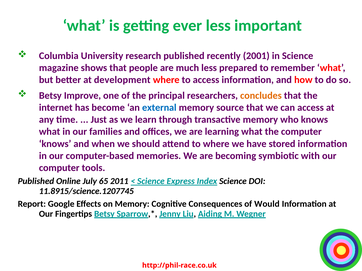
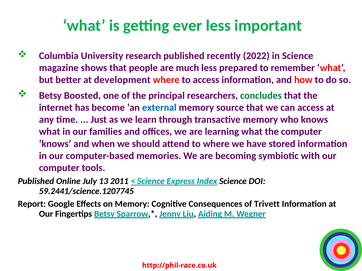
2001: 2001 -> 2022 (256, 56)
Improve: Improve -> Boosted (82, 96)
concludes colour: orange -> green (261, 96)
65: 65 -> 13 (104, 182)
11.8915/science.1207745: 11.8915/science.1207745 -> 59.2441/science.1207745 (86, 191)
Would: Would -> Trivett (267, 204)
